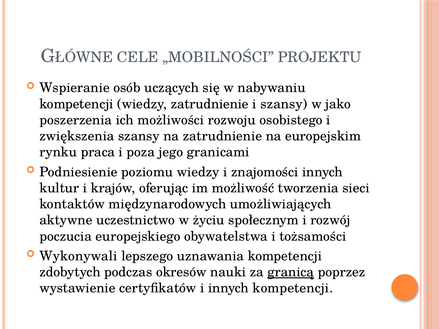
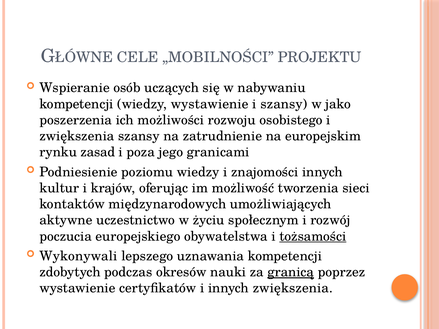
wiedzy zatrudnienie: zatrudnienie -> wystawienie (210, 104)
praca: praca -> zasad (98, 152)
tożsamości underline: none -> present (313, 236)
innych kompetencji: kompetencji -> zwiększenia (293, 288)
